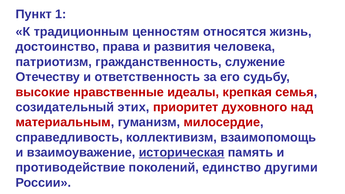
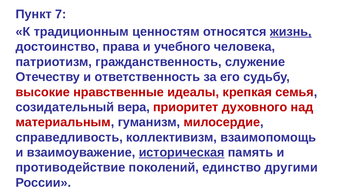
1: 1 -> 7 (61, 14)
жизнь underline: none -> present (291, 32)
развития: развития -> учебного (182, 47)
этих: этих -> вера (134, 107)
